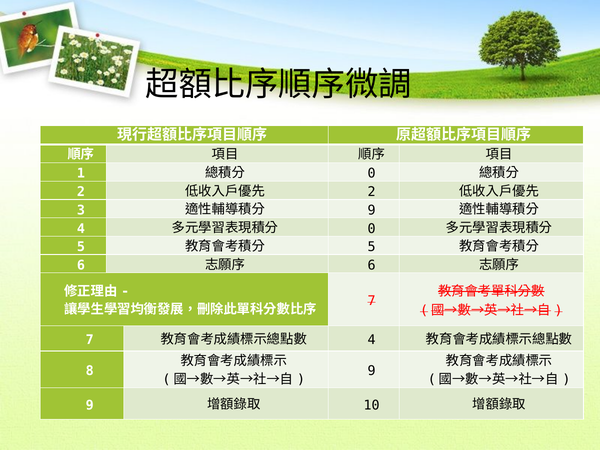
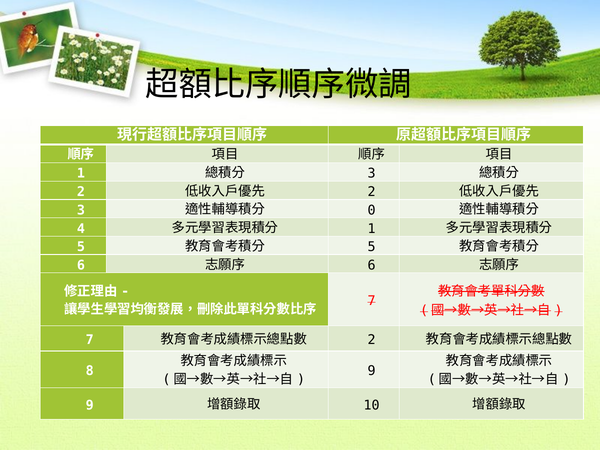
0: 0 -> 3 (372, 174)
9: 9 -> 0 (372, 210)
0: 0 -> 1 (372, 229)
4: 4 -> 2 (372, 340)
